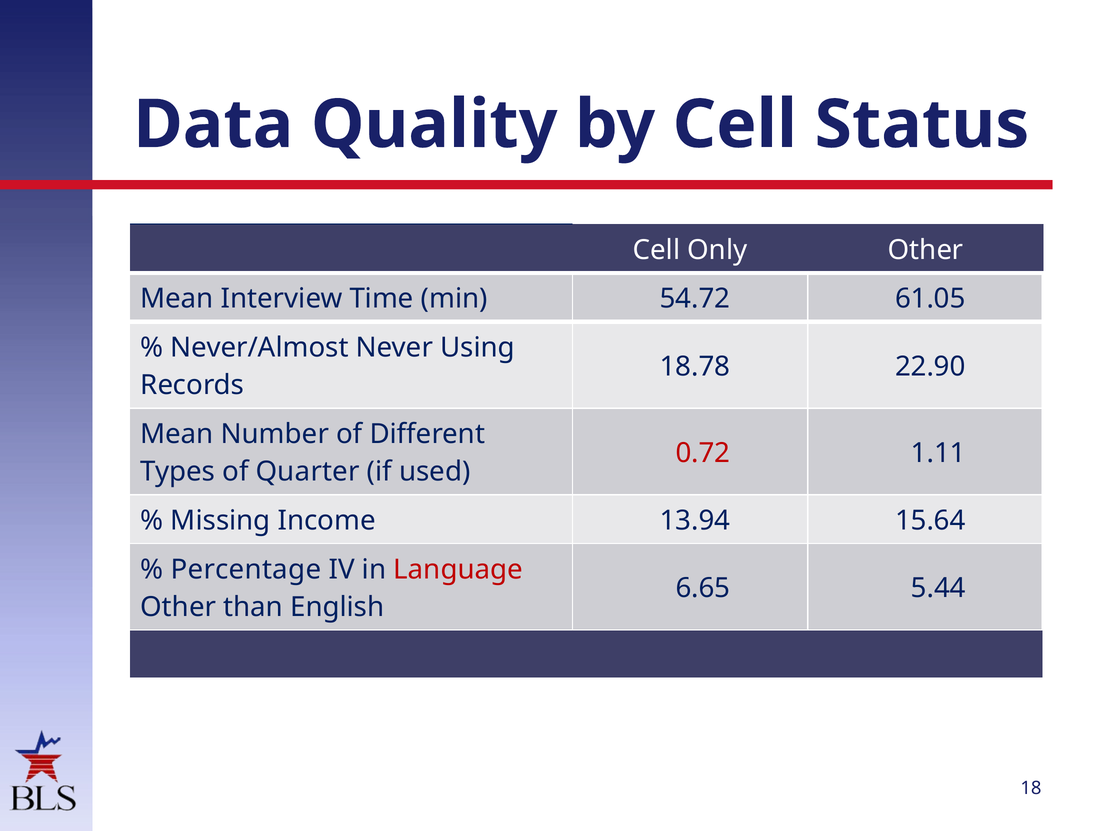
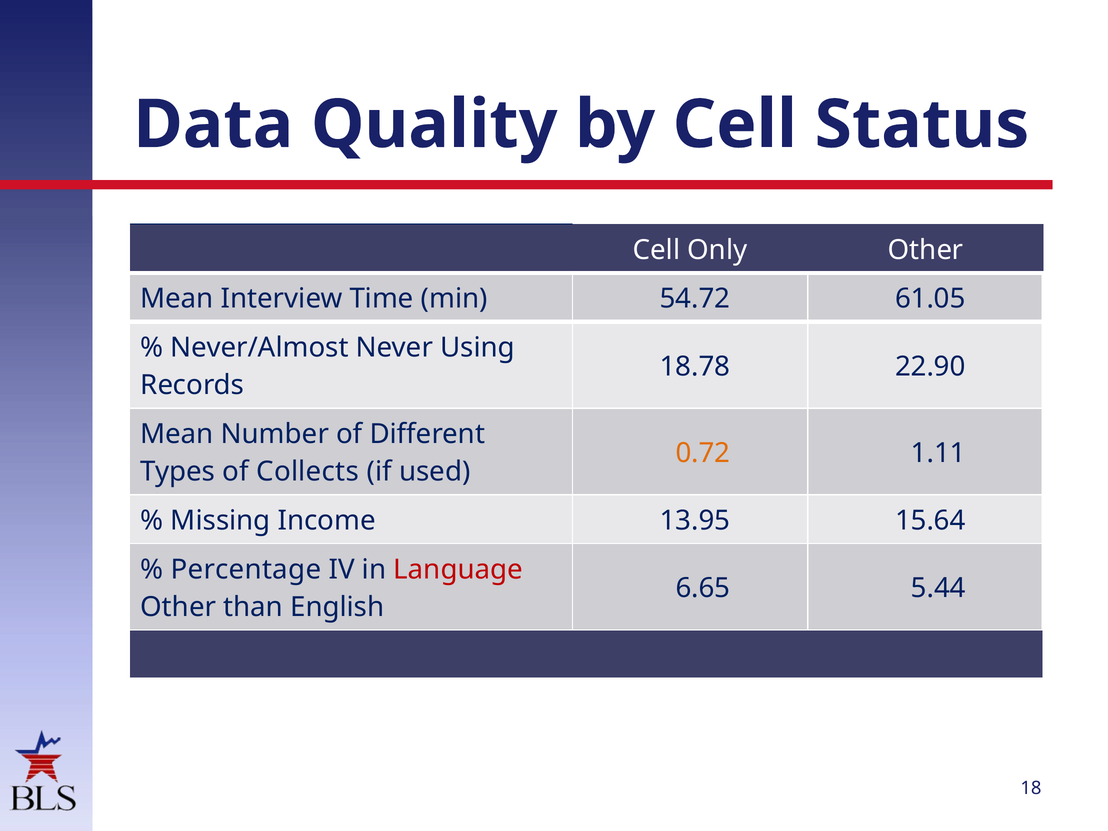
0.72 colour: red -> orange (703, 453)
Quarter: Quarter -> Collects (308, 472)
13.94: 13.94 -> 13.95 (695, 521)
